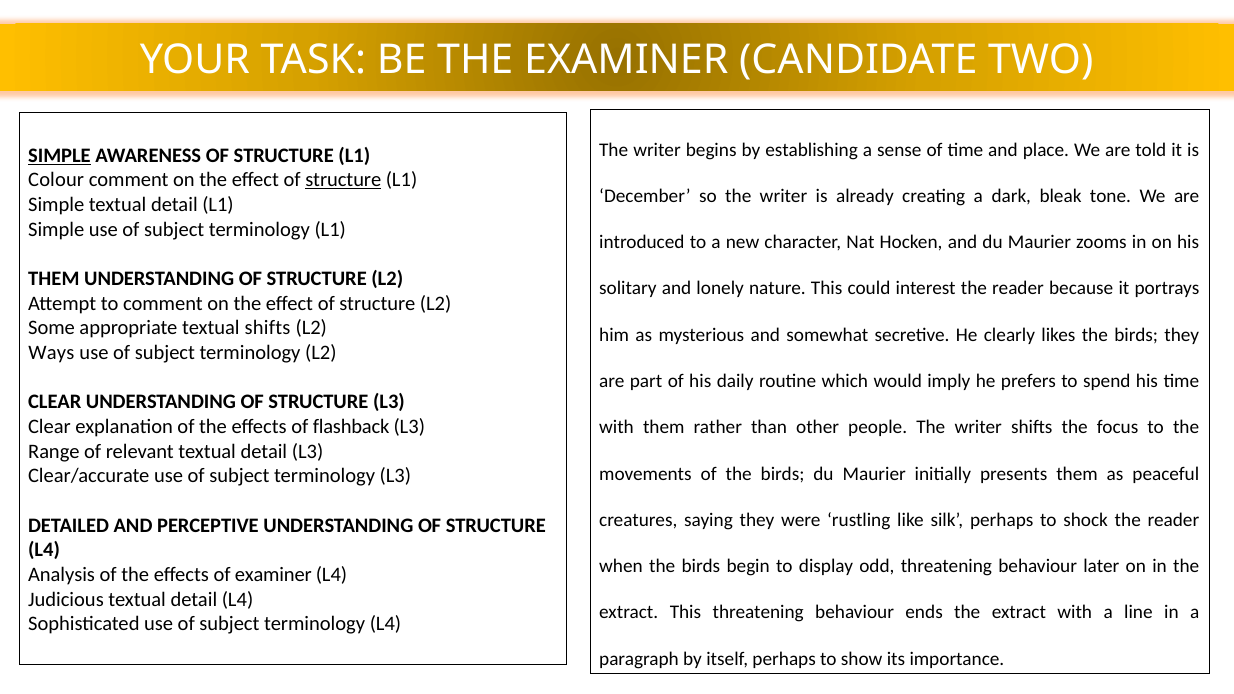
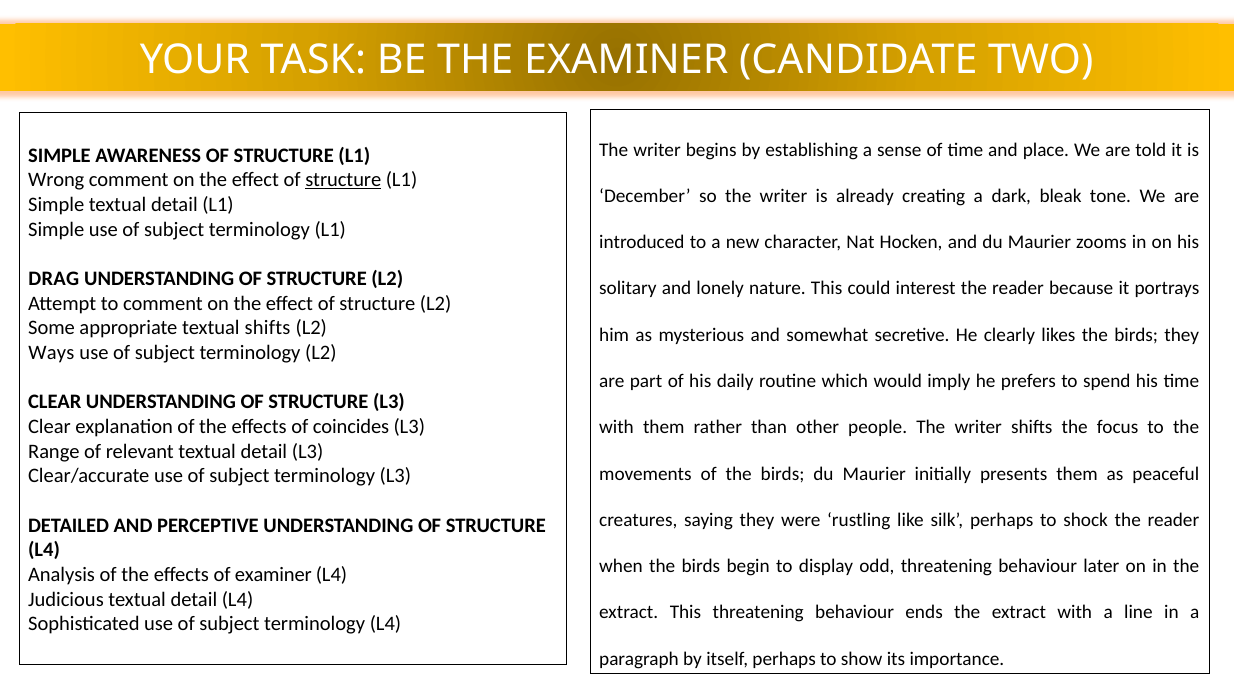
SIMPLE underline: present -> none (59, 155)
Colour: Colour -> Wrong (56, 180)
THEM: THEM -> DRAG (54, 279)
flashback: flashback -> coincides (351, 427)
